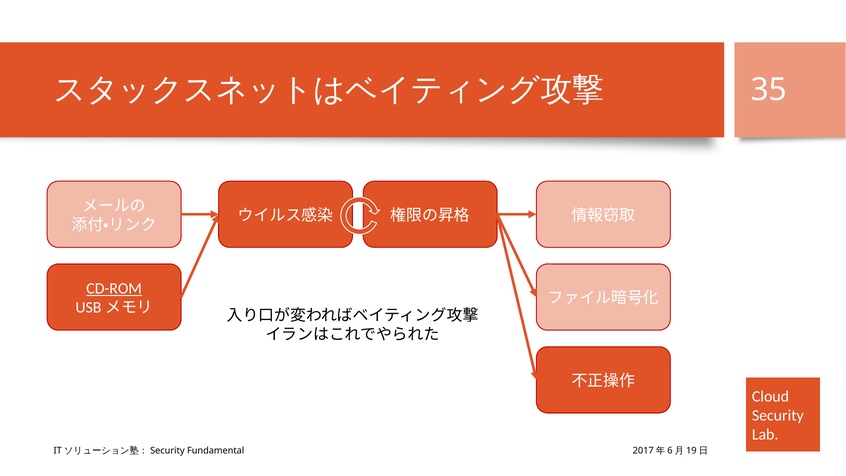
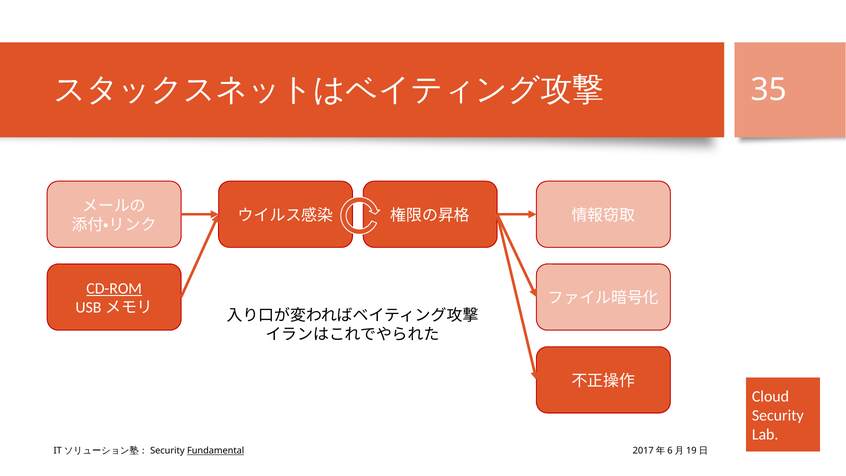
Fundamental underline: none -> present (216, 451)
